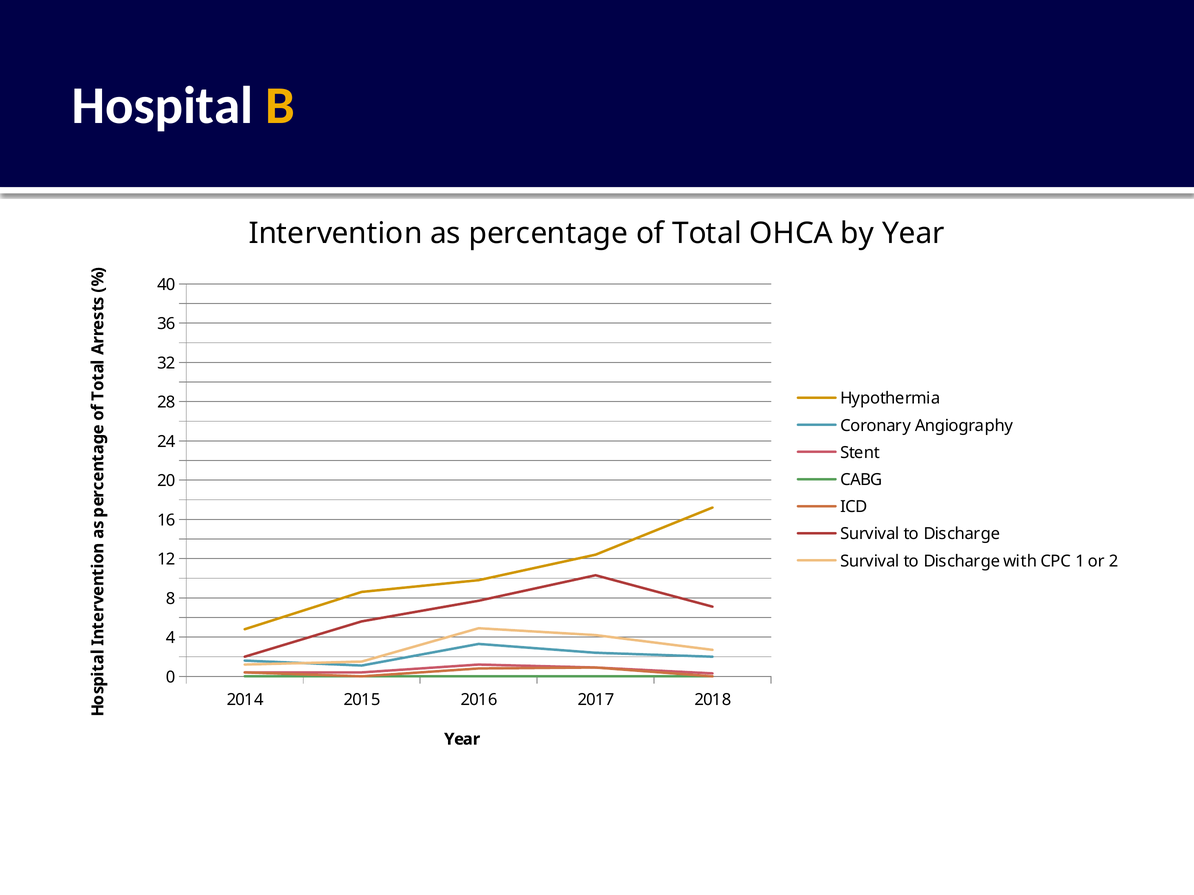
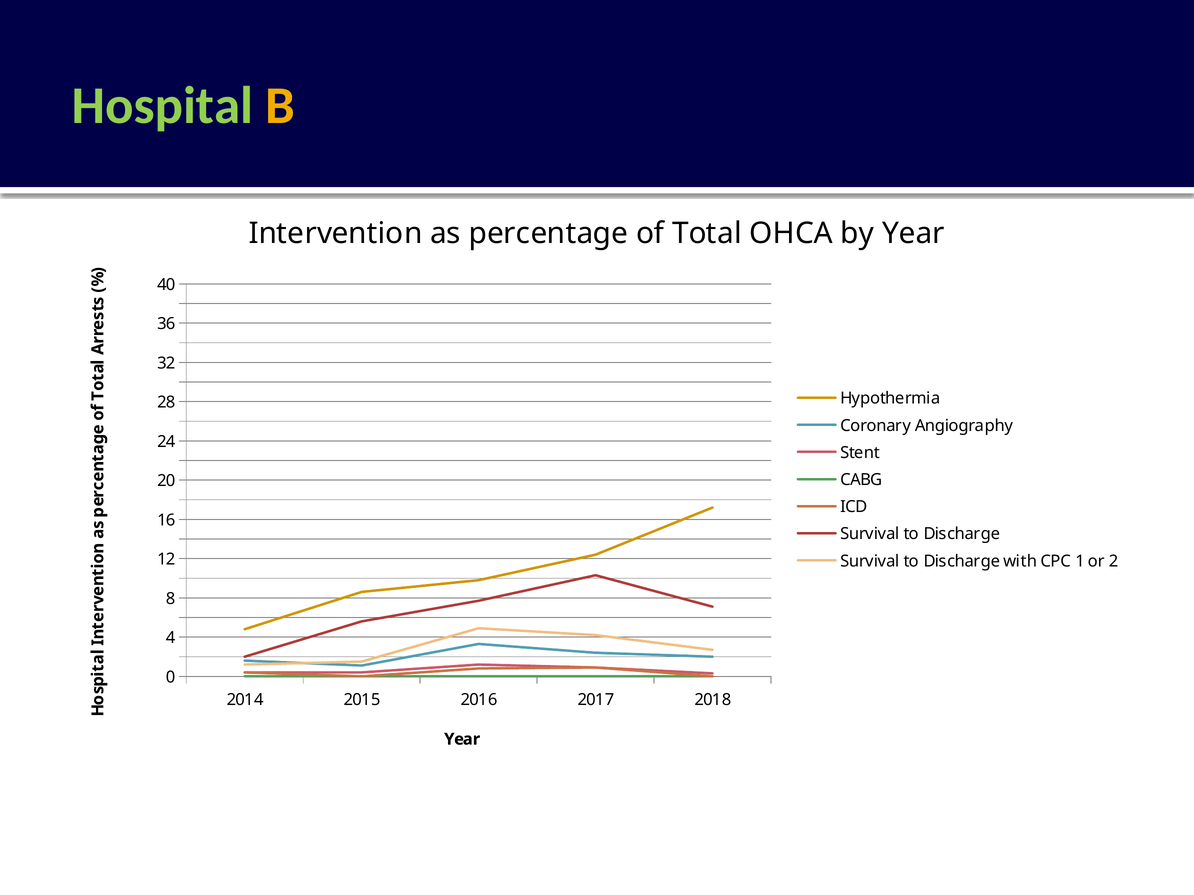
Hospital colour: white -> light green (163, 106)
